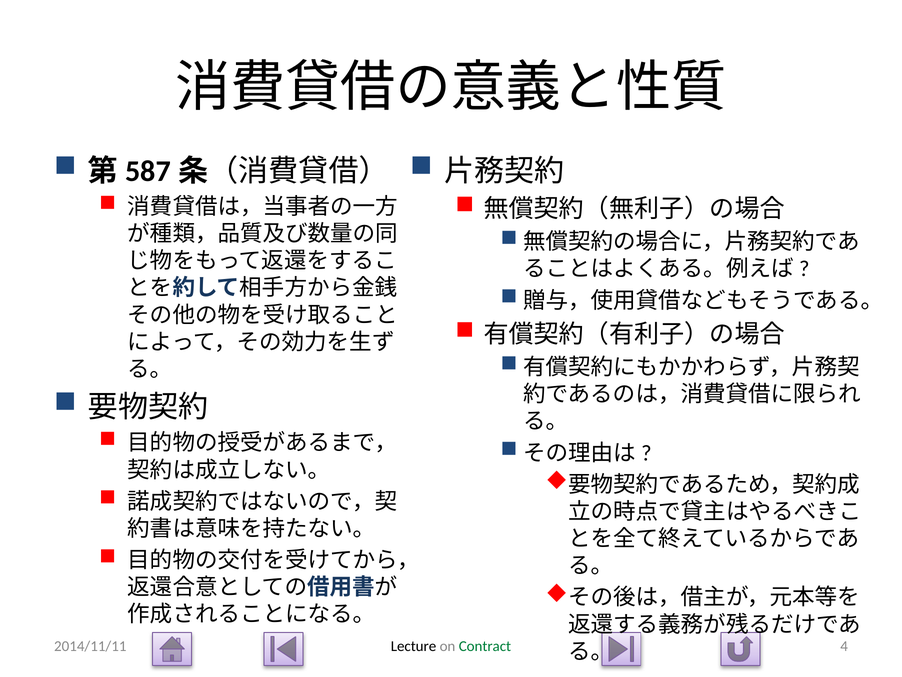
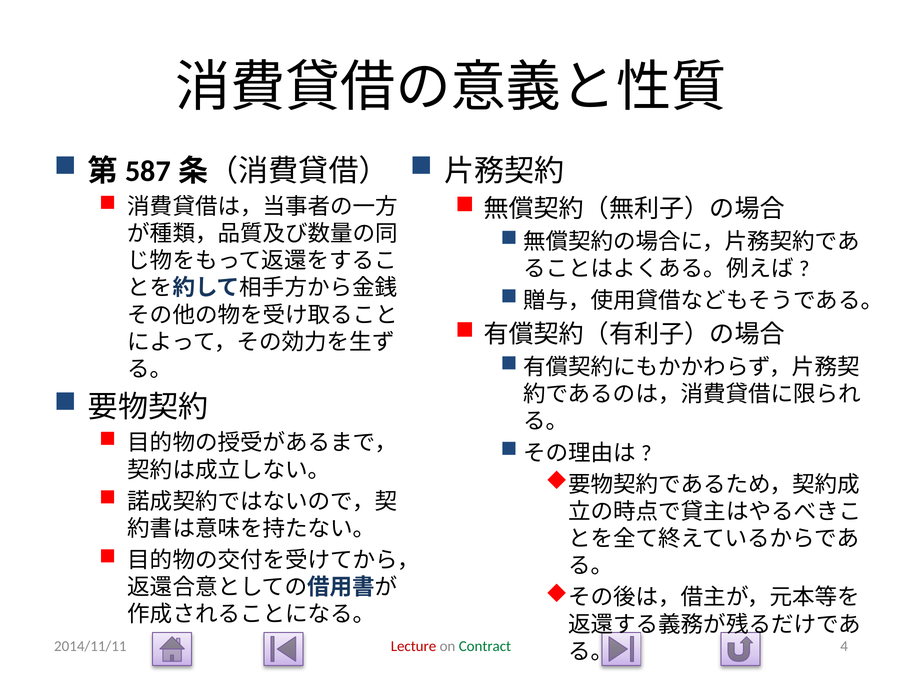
Lecture colour: black -> red (414, 646)
